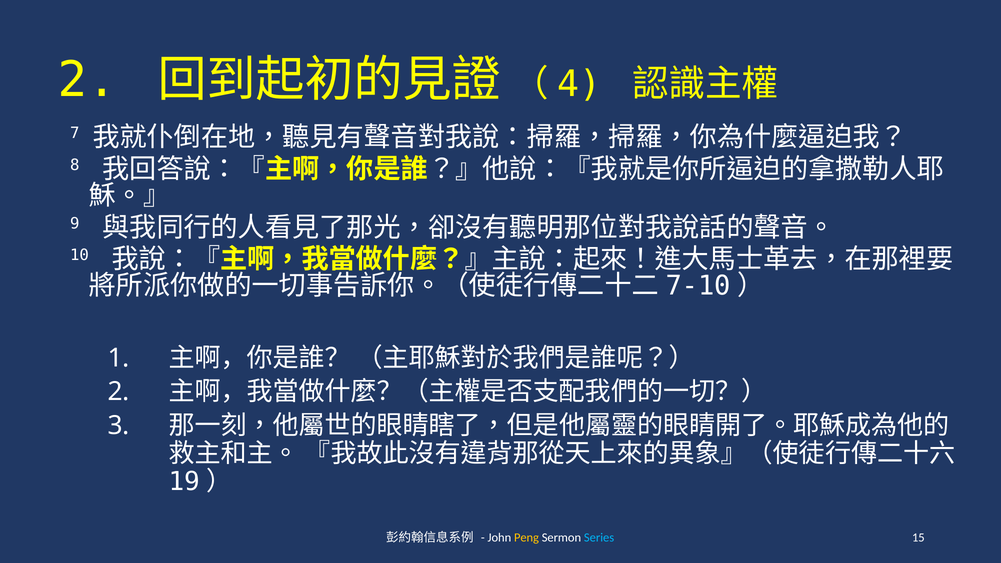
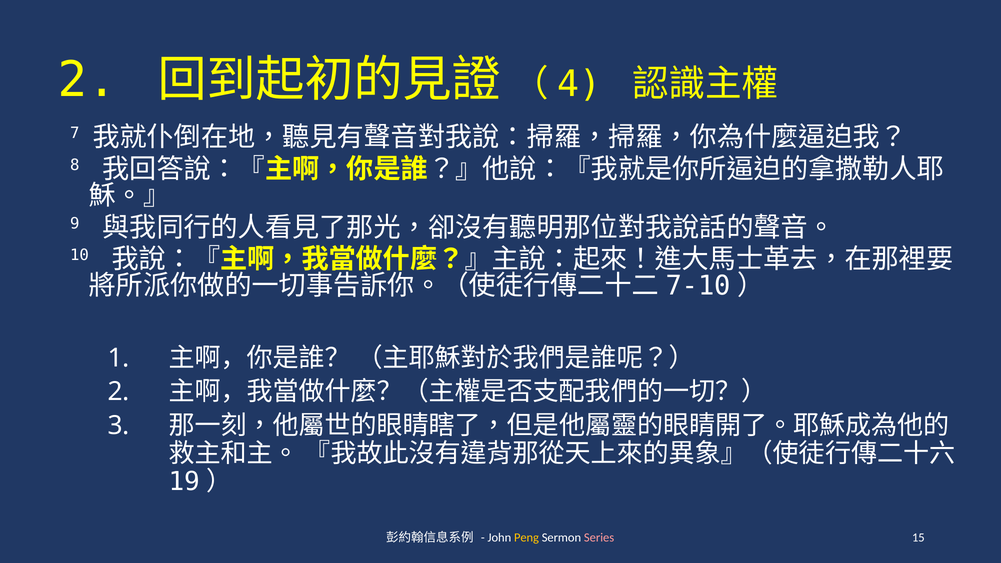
Series colour: light blue -> pink (599, 538)
